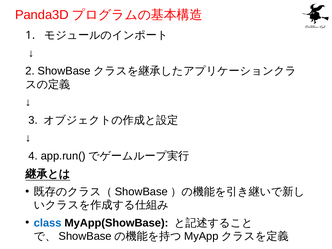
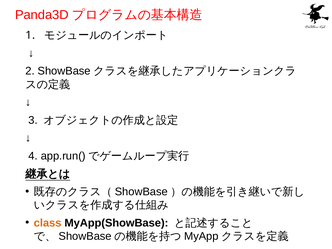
class colour: blue -> orange (48, 223)
